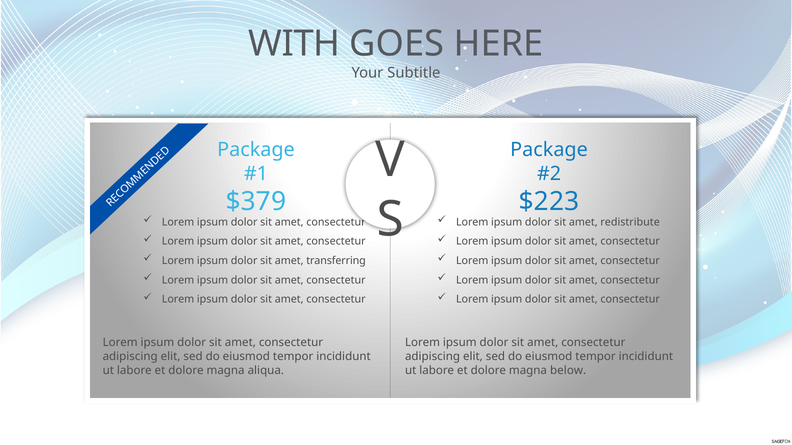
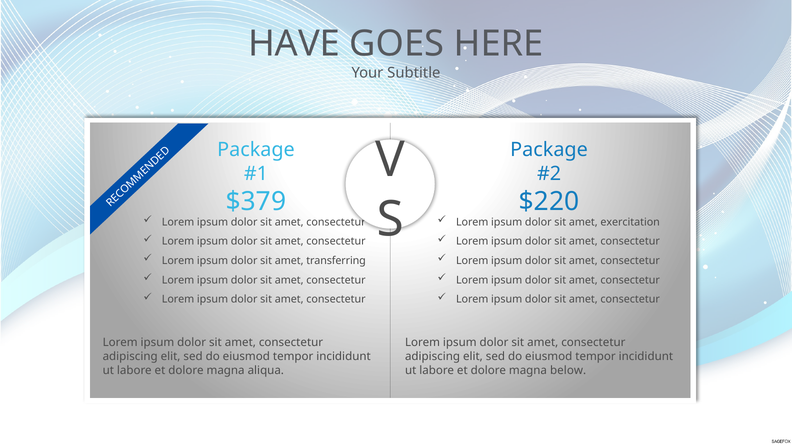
WITH: WITH -> HAVE (294, 44)
$223: $223 -> $220 (549, 202)
redistribute: redistribute -> exercitation (630, 222)
